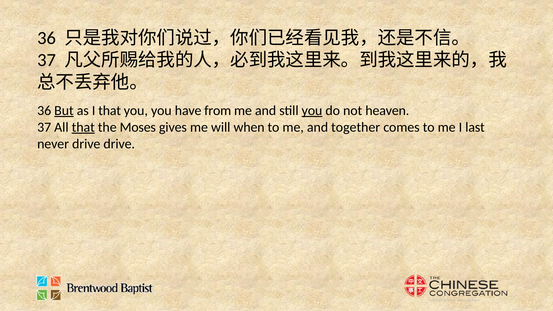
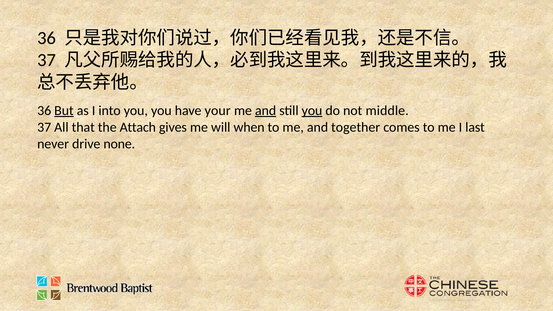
I that: that -> into (110, 111)
from: from -> your (218, 111)
and underline: none -> present (266, 111)
heaven: heaven -> middle (387, 111)
that underline: present -> none (83, 127)
Moses: Moses -> Attach (138, 127)
drive drive: drive -> none (119, 144)
